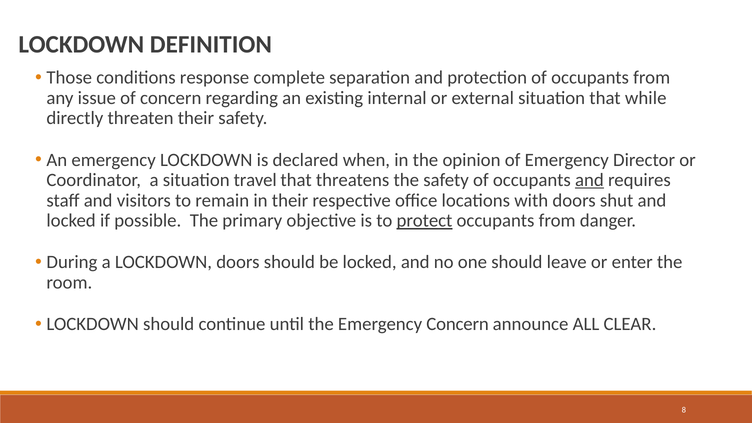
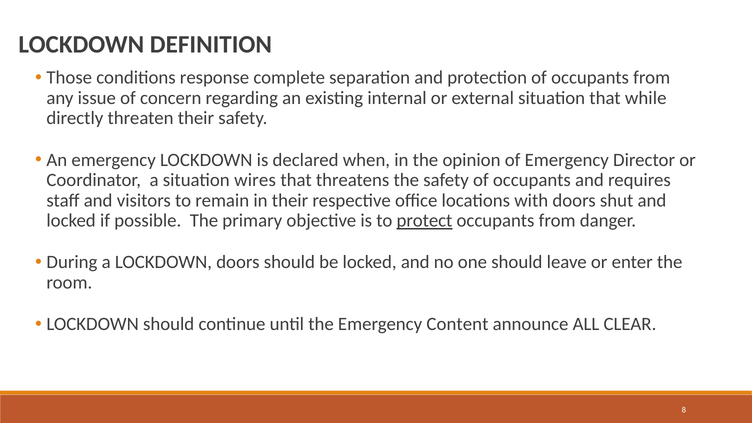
travel: travel -> wires (255, 180)
and underline: present -> none (589, 180)
Emergency Concern: Concern -> Content (457, 324)
